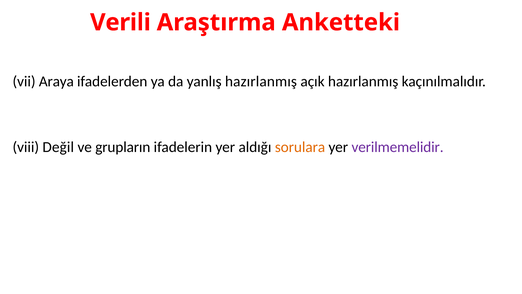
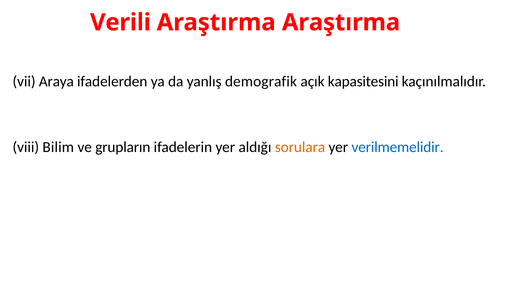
Araştırma Anketteki: Anketteki -> Araştırma (341, 22)
yanlış hazırlanmış: hazırlanmış -> demografik (261, 81)
açık hazırlanmış: hazırlanmış -> kapasitesini (363, 81)
Değil: Değil -> Bilim (58, 147)
verilmemelidir colour: purple -> blue (398, 147)
